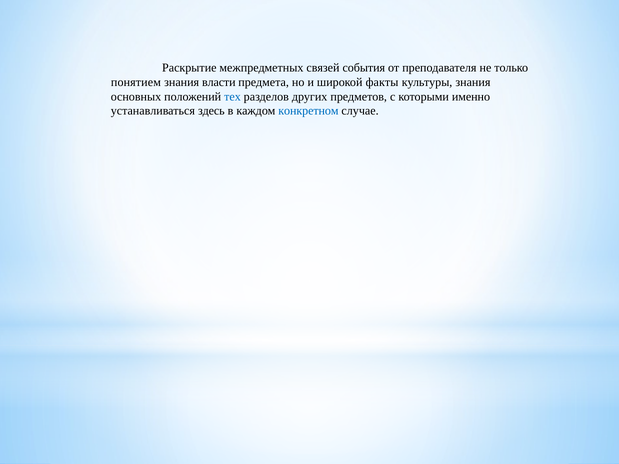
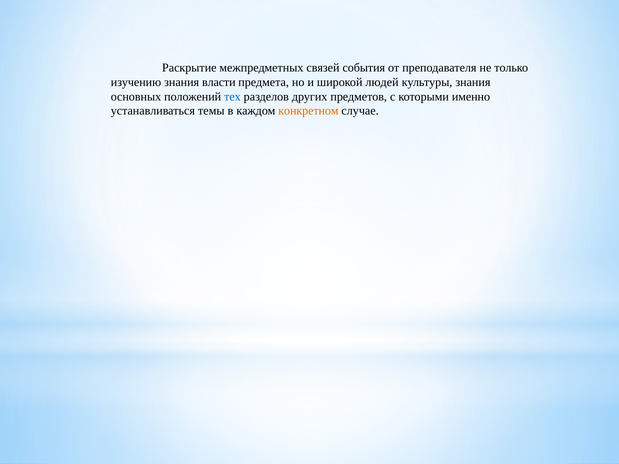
понятием: понятием -> изучению (136, 82)
факты: факты -> людей (382, 82)
здесь: здесь -> темы (211, 111)
конкретном colour: blue -> orange (308, 111)
